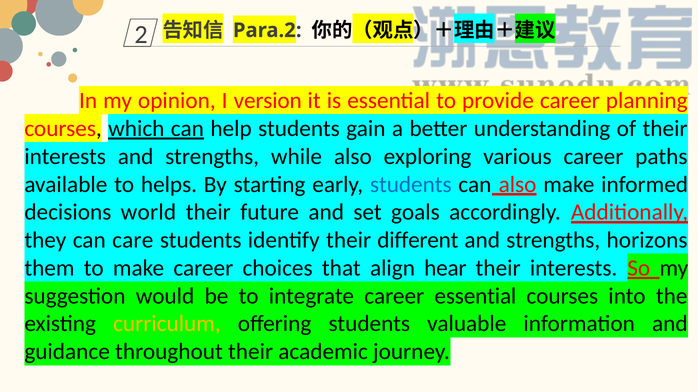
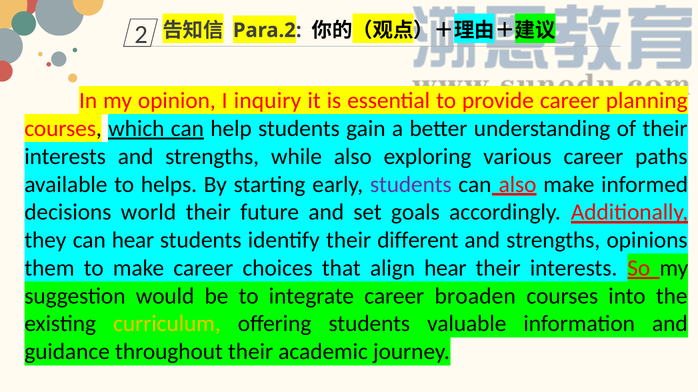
version: version -> inquiry (268, 101)
students colour: blue -> purple (411, 185)
can care: care -> hear (133, 240)
horizons: horizons -> opinions (647, 240)
career essential: essential -> broaden (475, 296)
